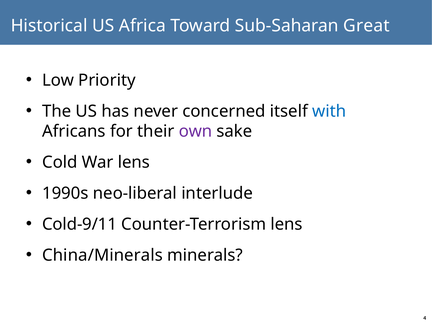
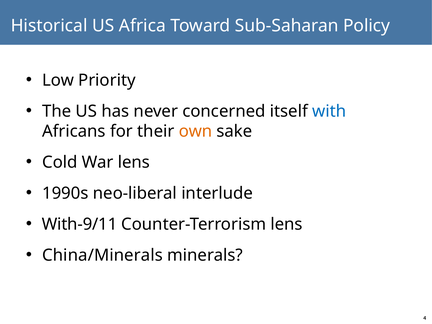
Great: Great -> Policy (367, 26)
own colour: purple -> orange (195, 131)
Cold-9/11: Cold-9/11 -> With-9/11 (80, 224)
